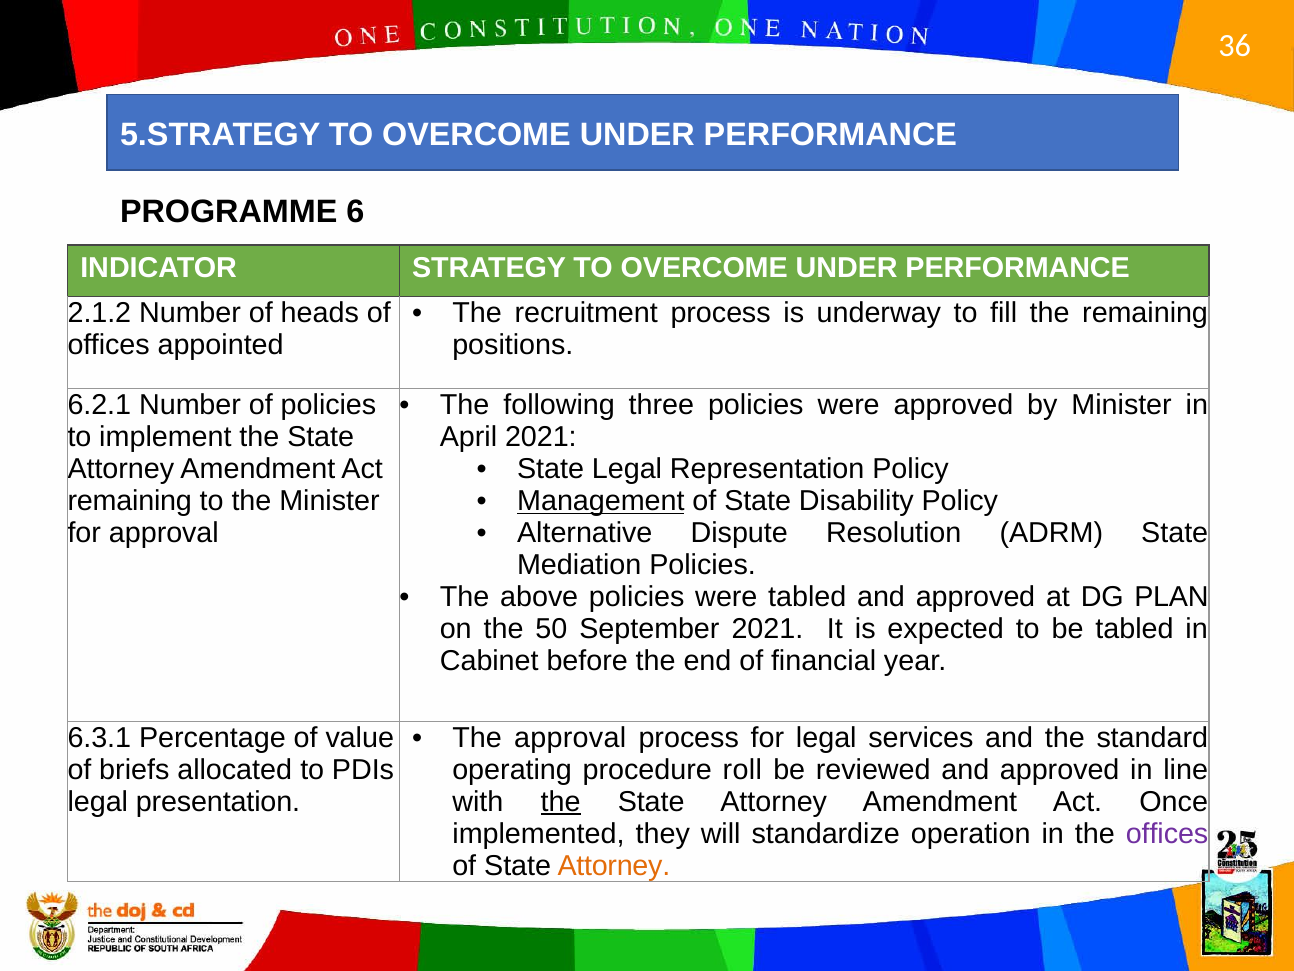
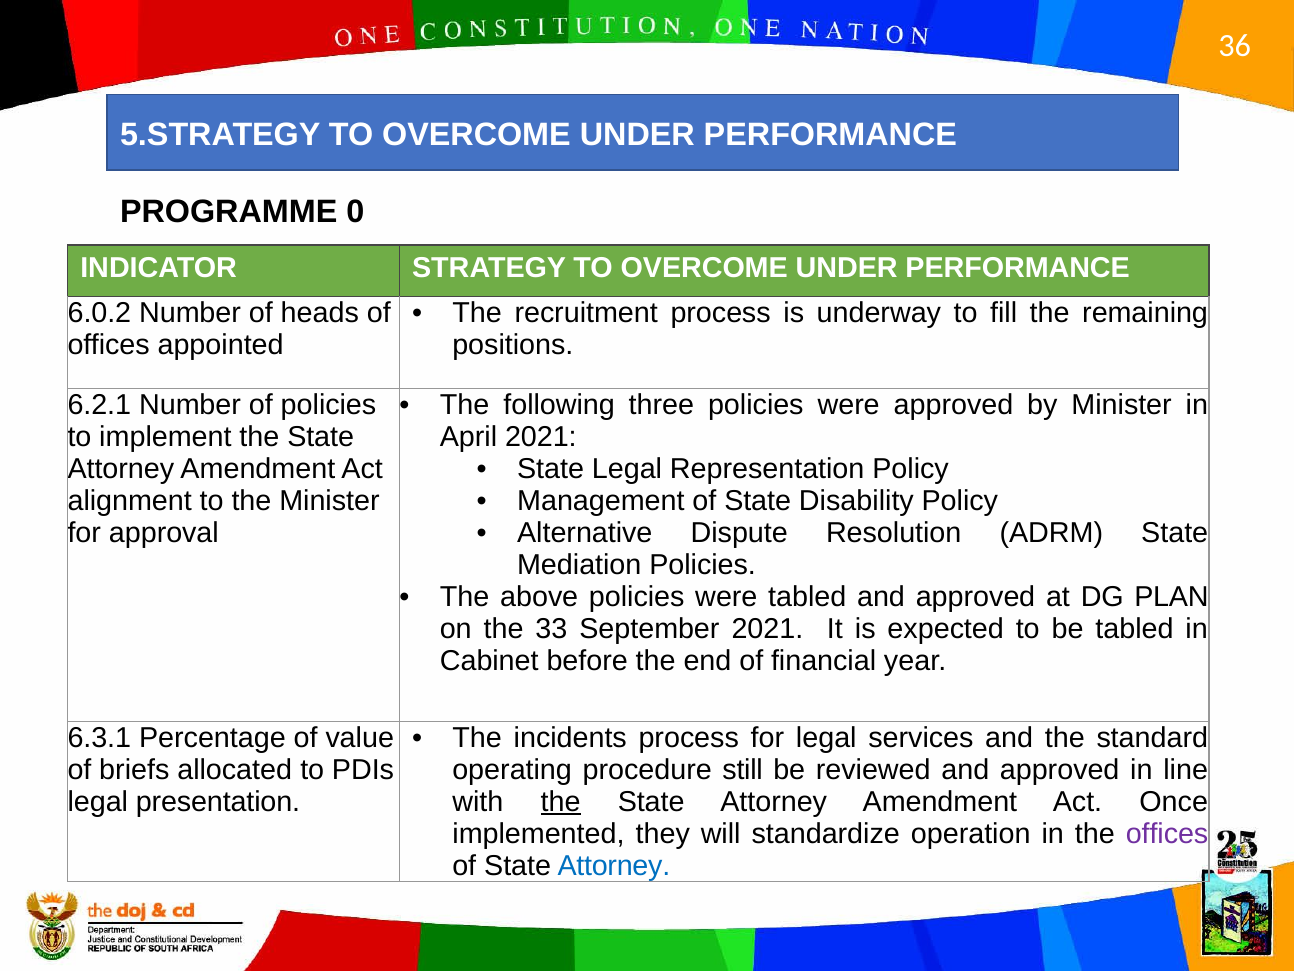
6: 6 -> 0 (355, 212)
2.1.2: 2.1.2 -> 6.0.2 (99, 313)
Management underline: present -> none (601, 501)
remaining: remaining -> alignment (130, 501)
50: 50 -> 33 (551, 629)
The approval: approval -> incidents (570, 738)
roll: roll -> still (743, 769)
Attorney colour: orange -> blue (614, 865)
